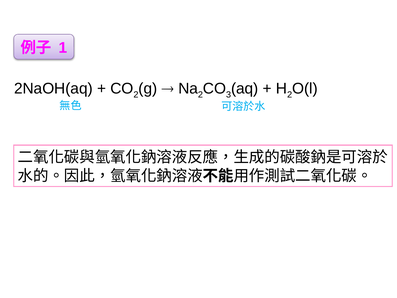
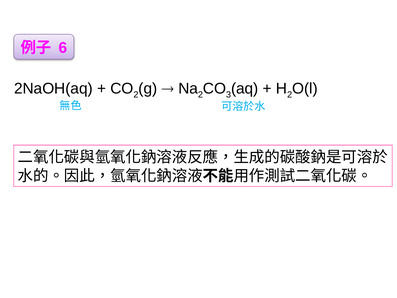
1: 1 -> 6 (63, 48)
